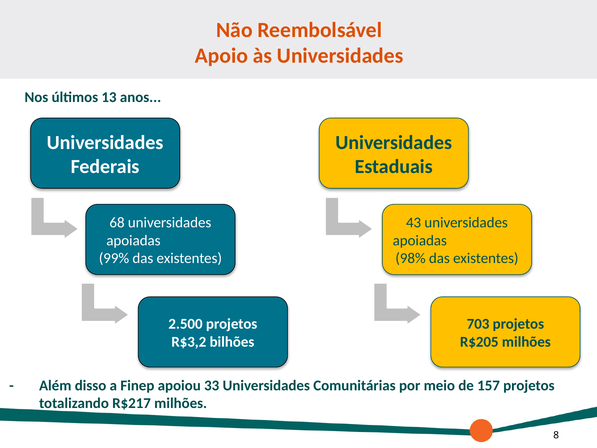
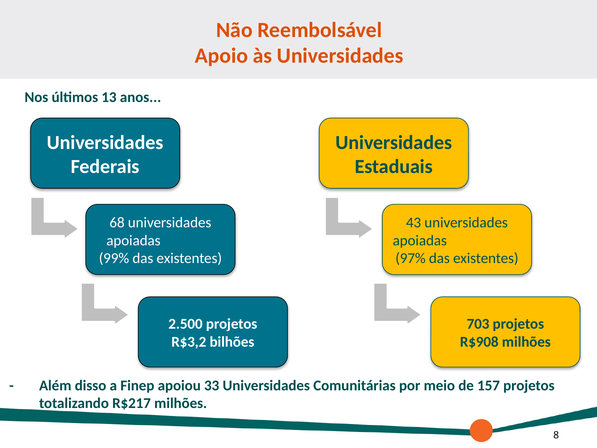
98%: 98% -> 97% (410, 258)
R$205: R$205 -> R$908 (479, 342)
